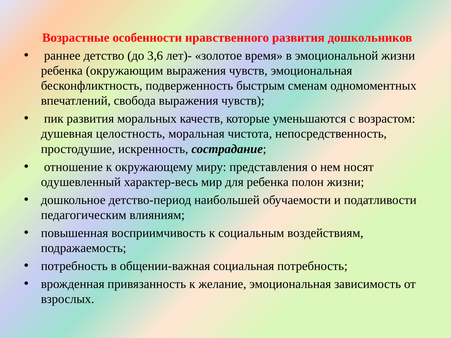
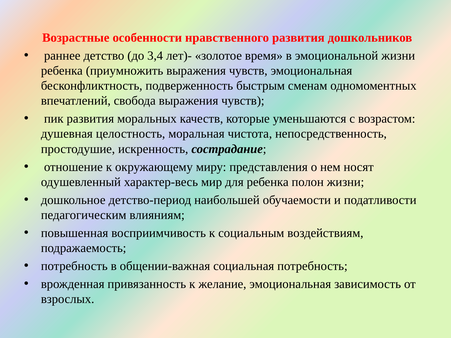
3,6: 3,6 -> 3,4 (155, 56)
окружающим: окружающим -> приумножить (125, 71)
